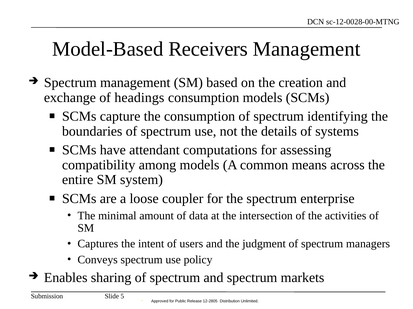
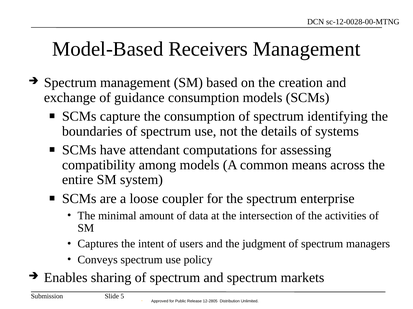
headings: headings -> guidance (139, 98)
